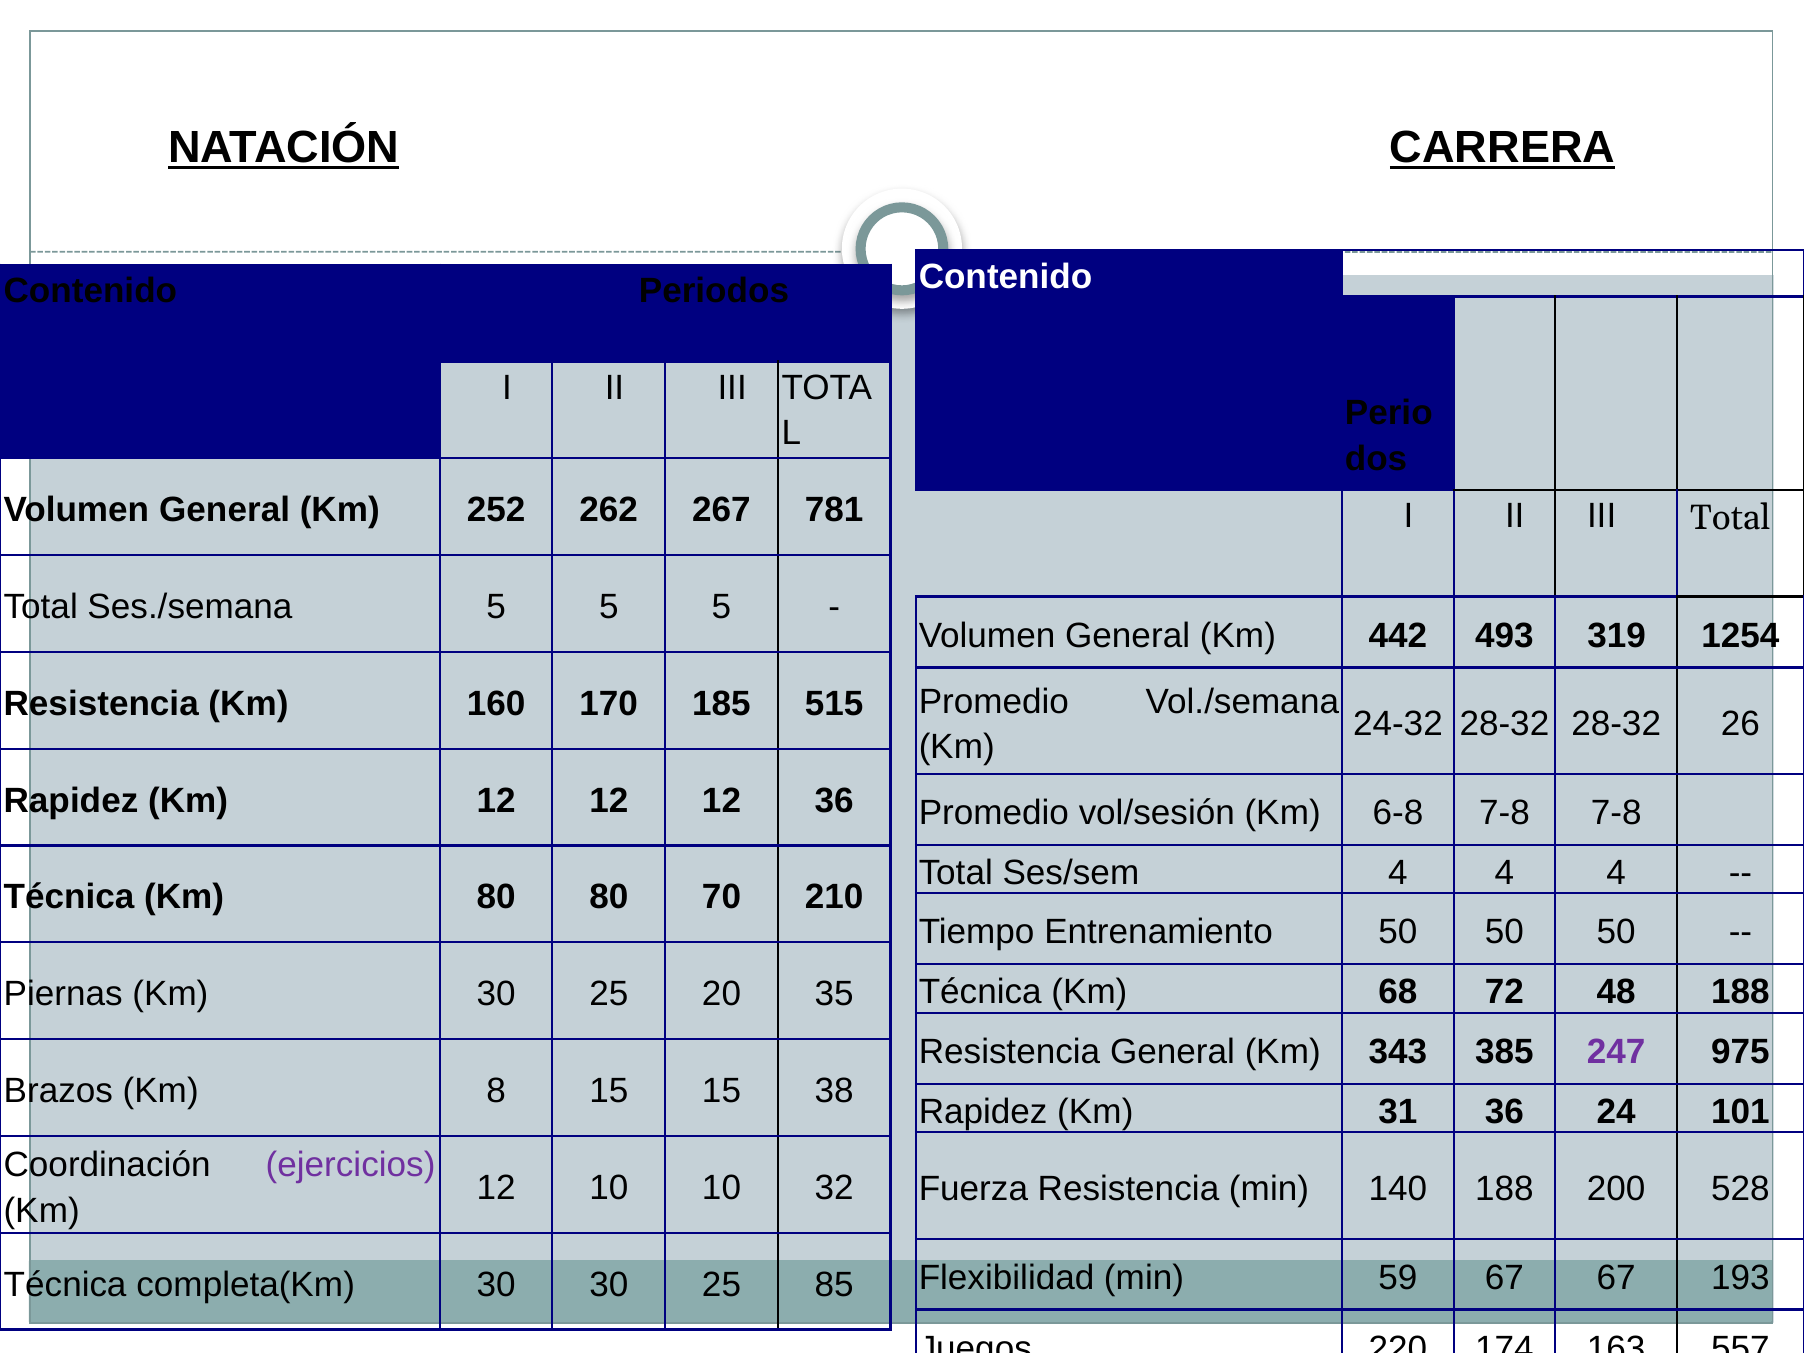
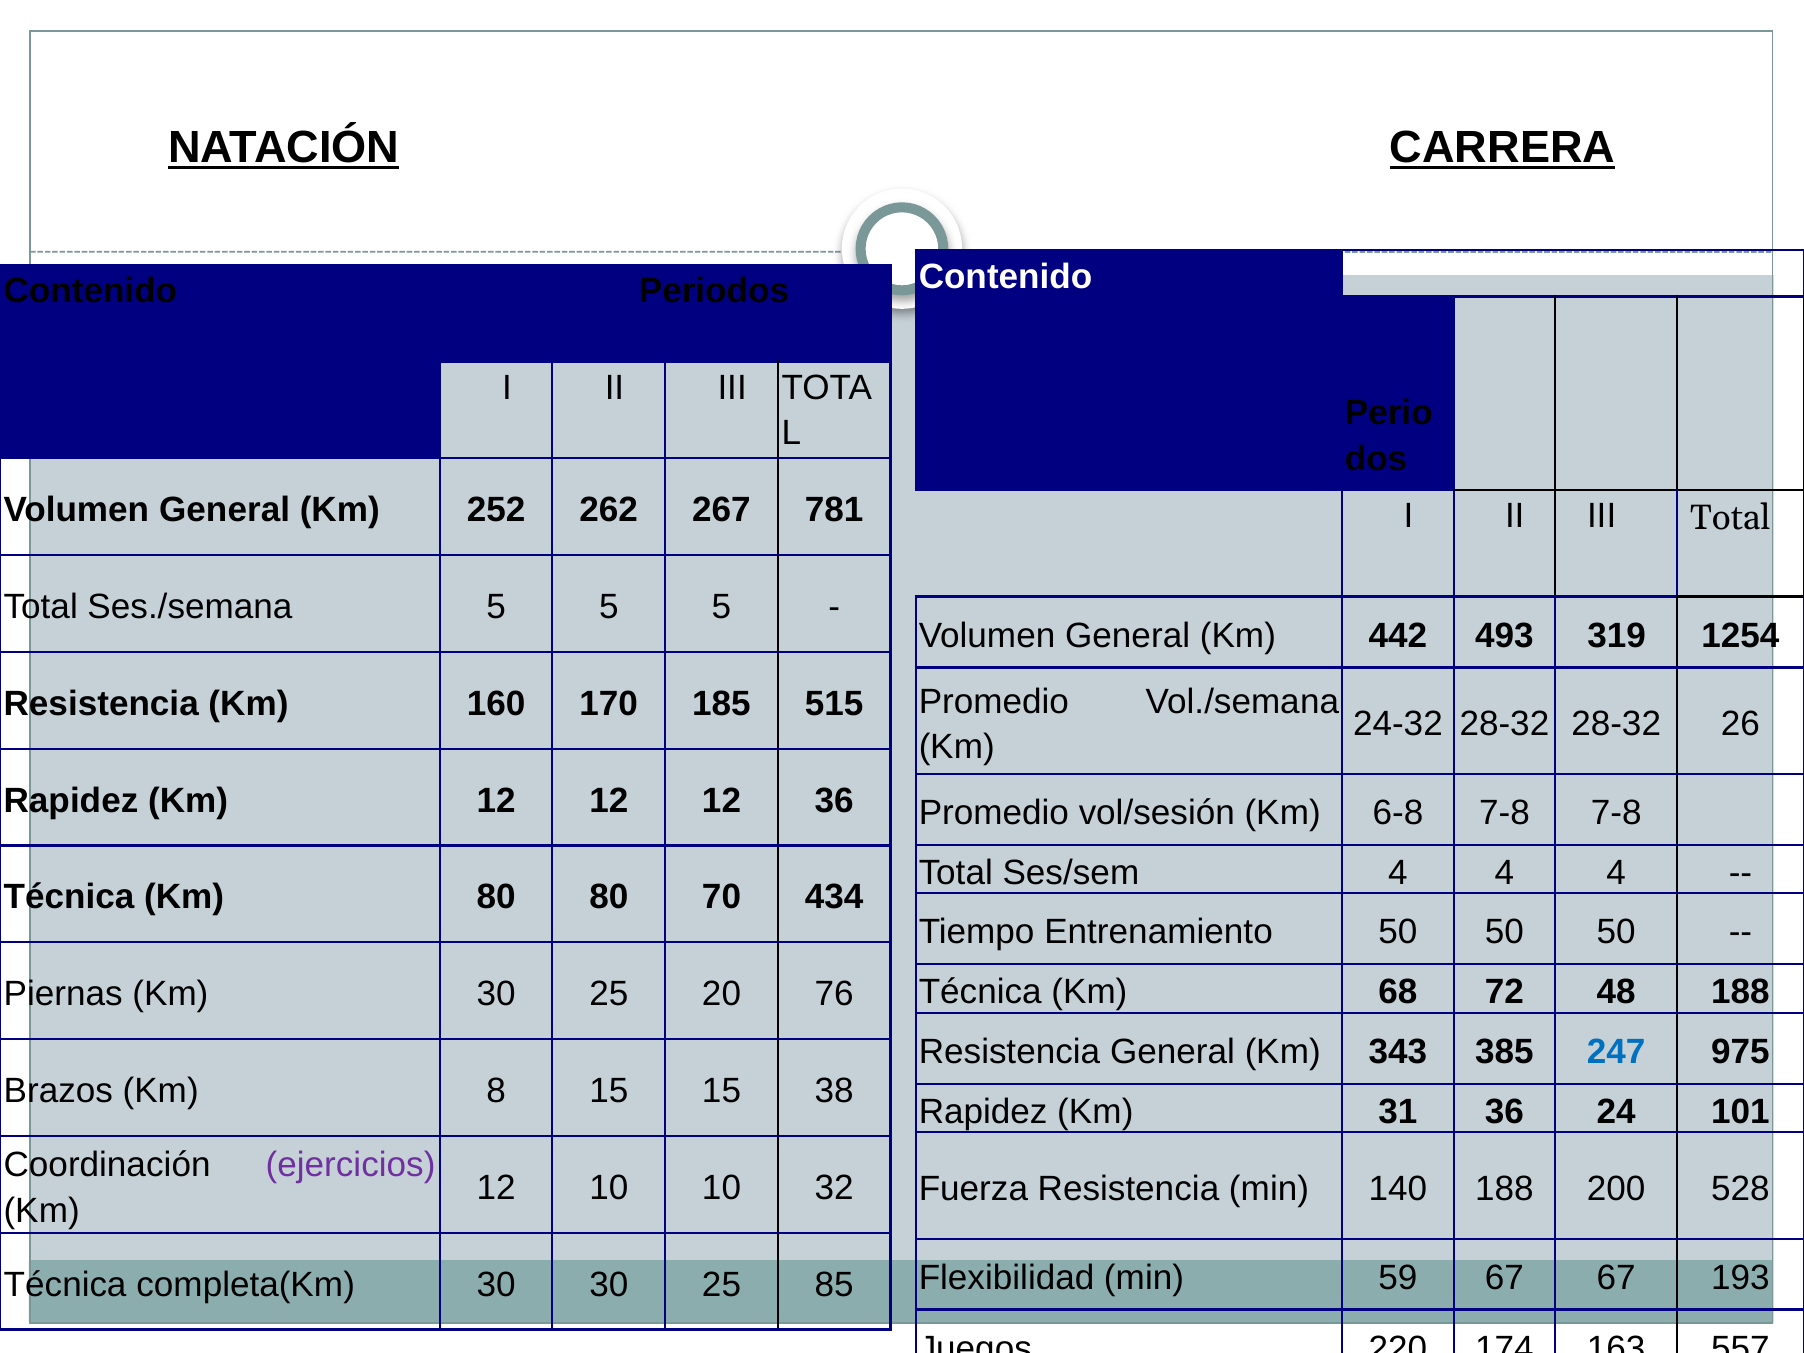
210: 210 -> 434 (834, 897)
35: 35 -> 76 (834, 994)
247 colour: purple -> blue (1616, 1052)
